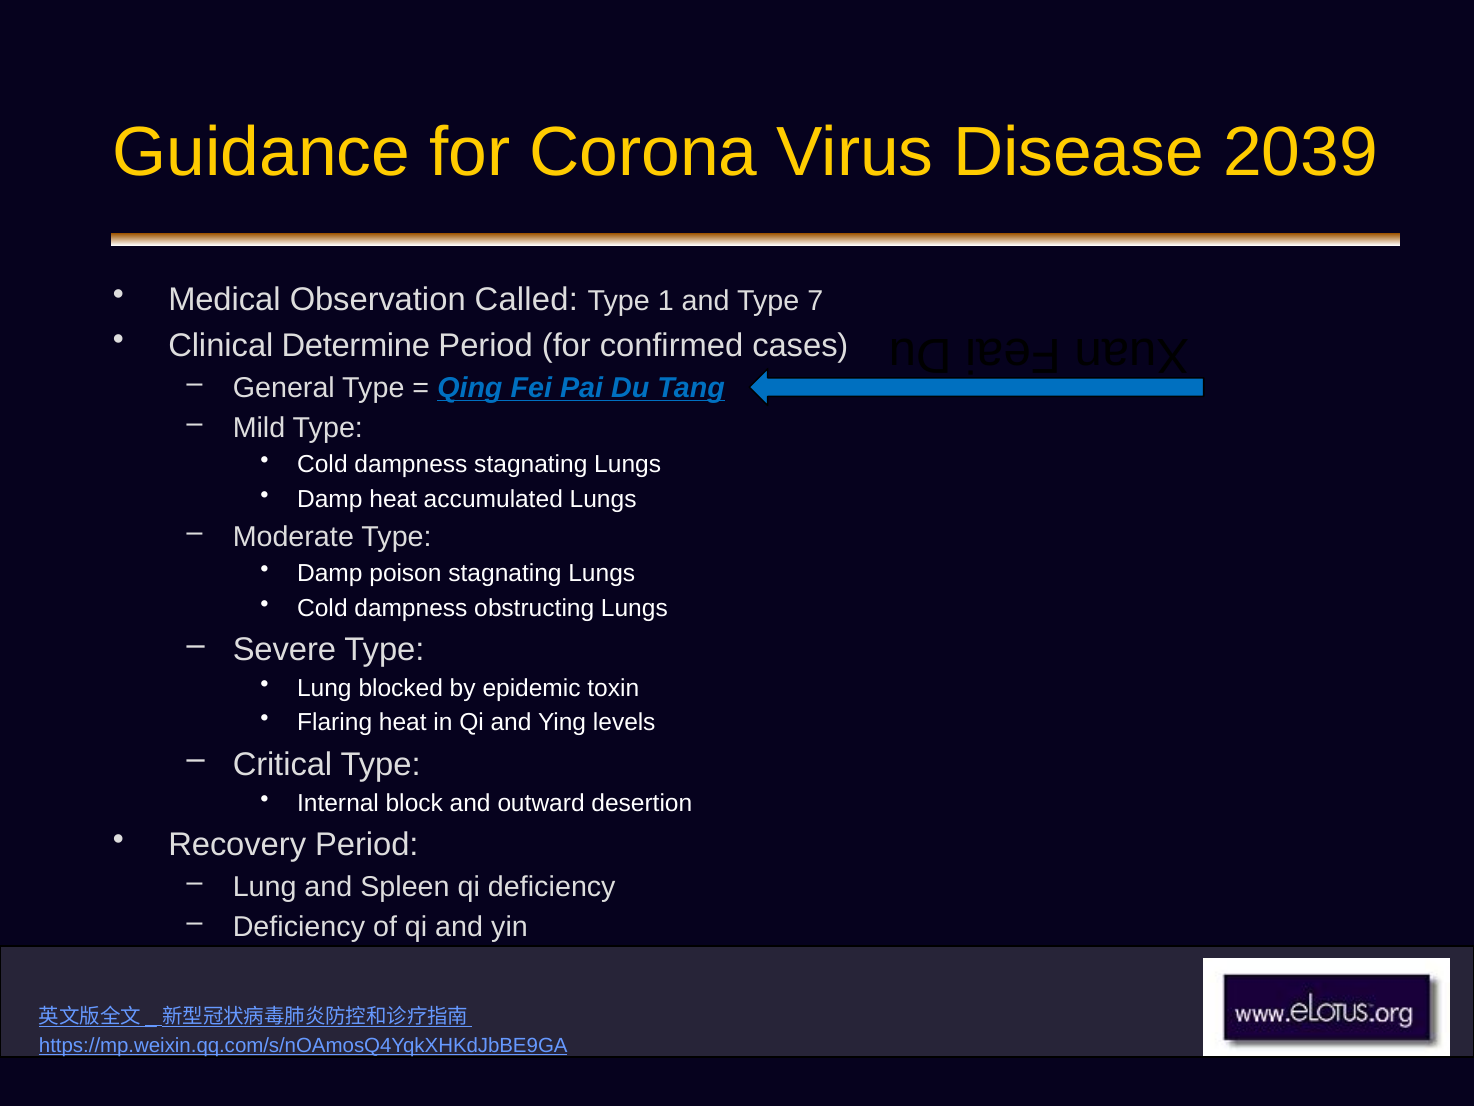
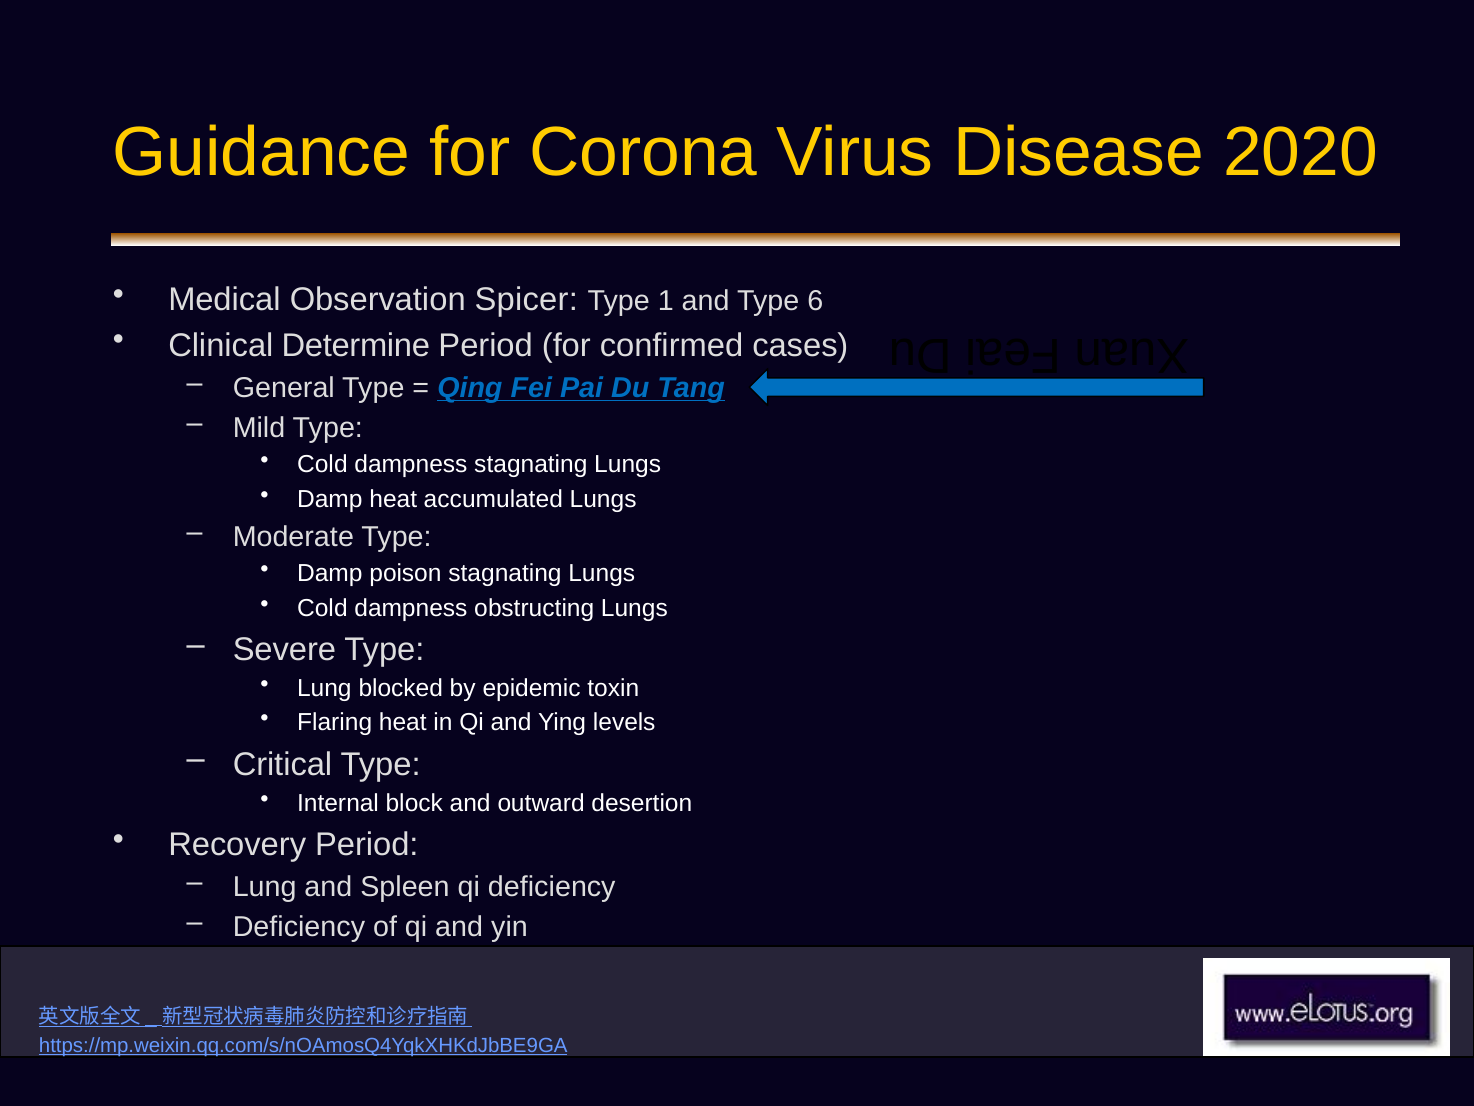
2039: 2039 -> 2020 (1300, 152)
Called: Called -> Spicer (526, 300)
7: 7 -> 6 (815, 301)
